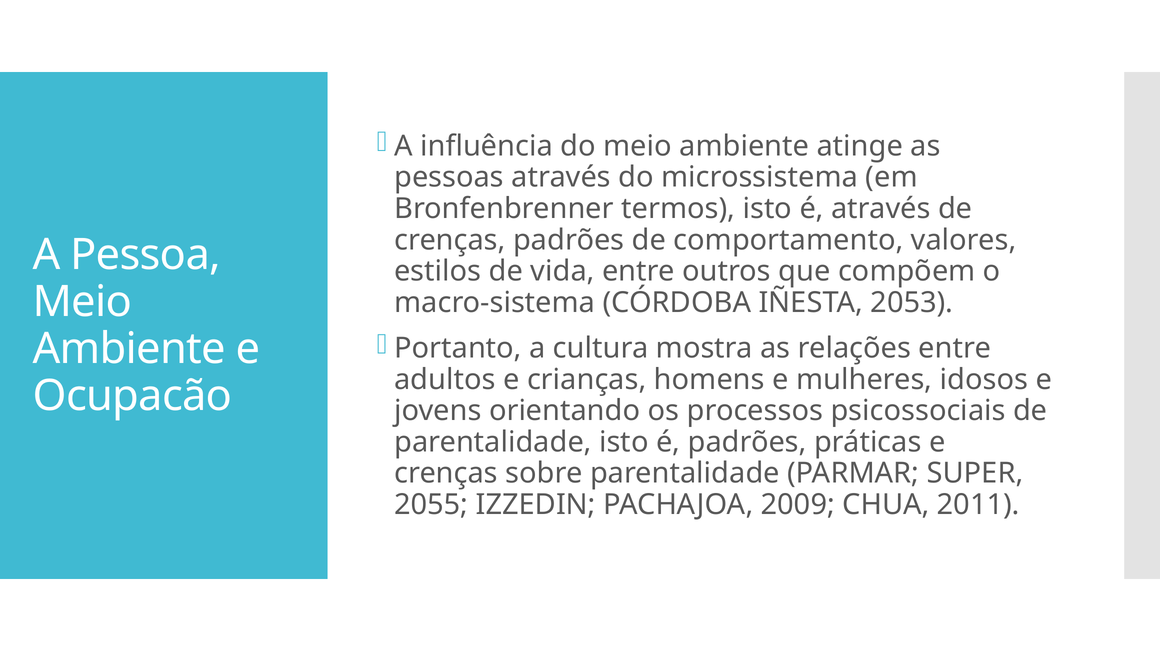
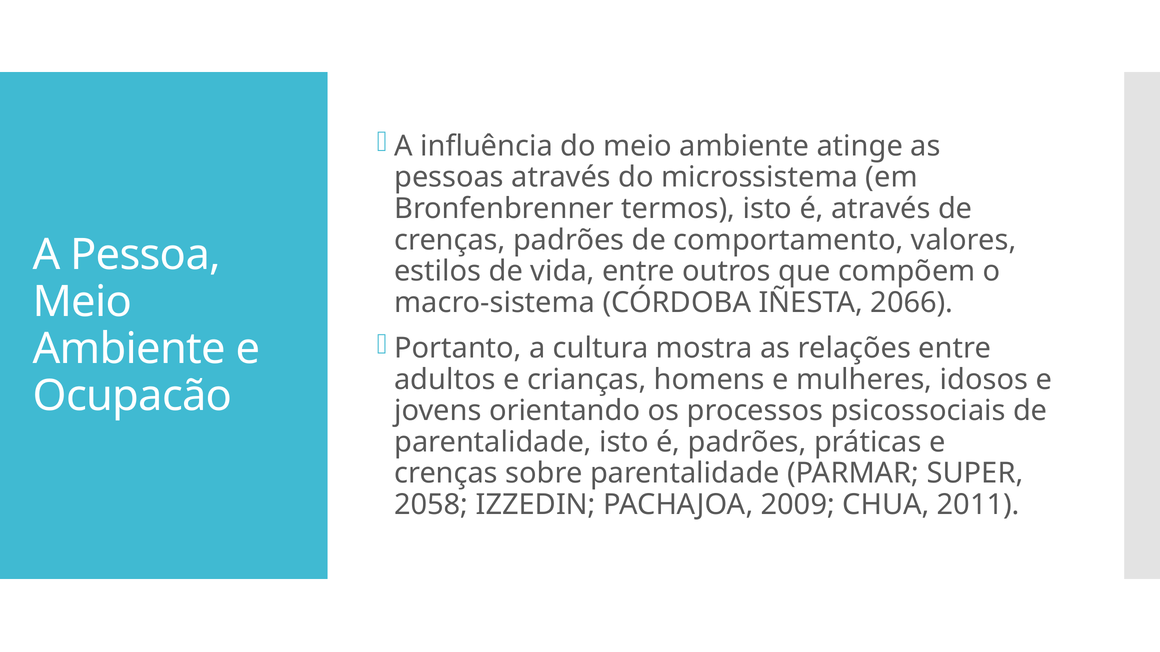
2053: 2053 -> 2066 (912, 303)
2055: 2055 -> 2058 (431, 505)
